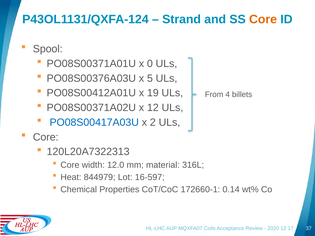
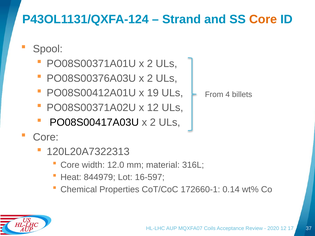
PO08S00371A01U x 0: 0 -> 2 (150, 64)
PO08S00376A03U x 5: 5 -> 2 (150, 78)
PO08S00417A03U colour: blue -> black (94, 123)
